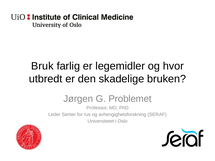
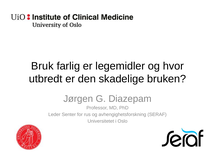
Problemet: Problemet -> Diazepam (130, 99)
